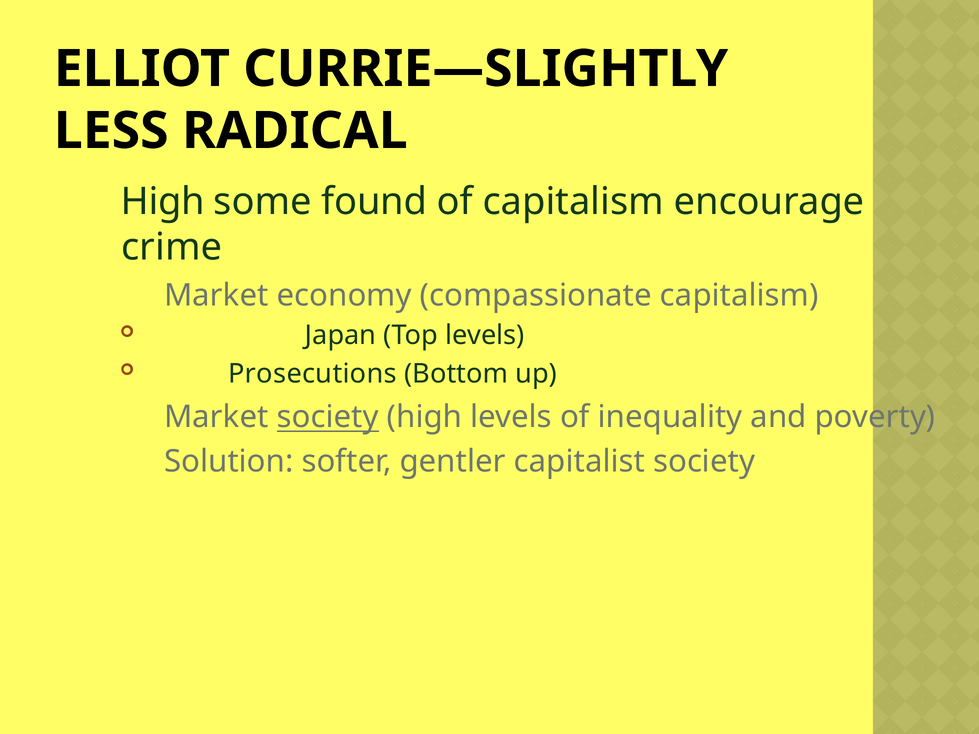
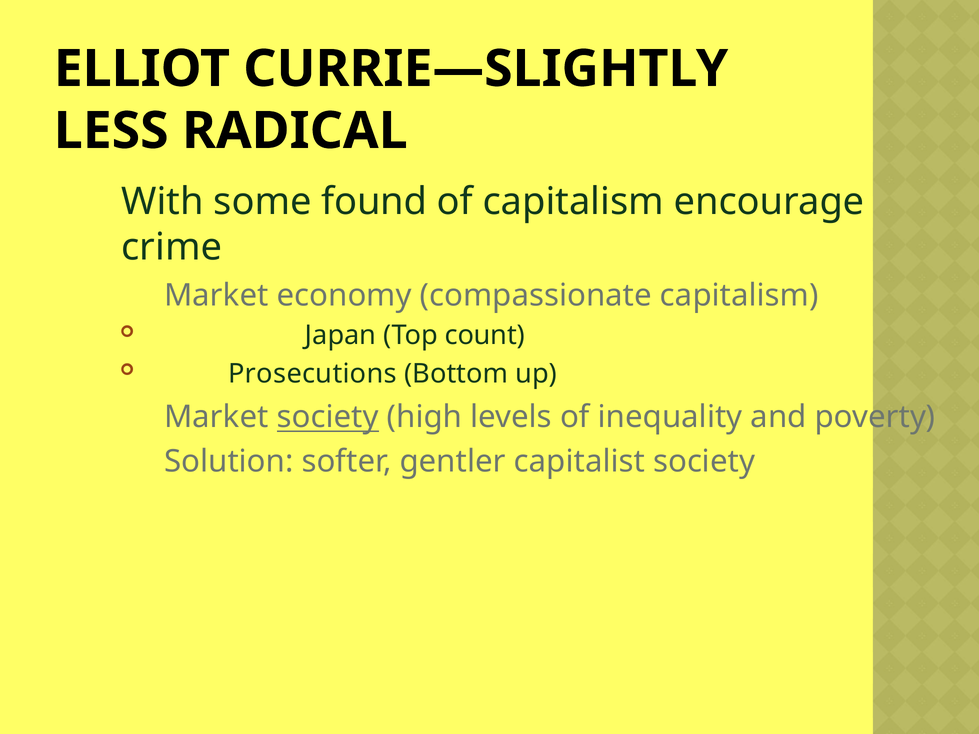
High: High -> With (162, 202)
Top levels: levels -> count (485, 336)
